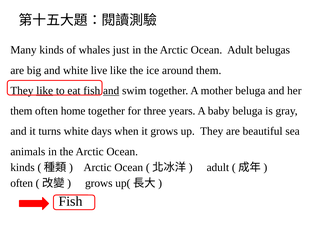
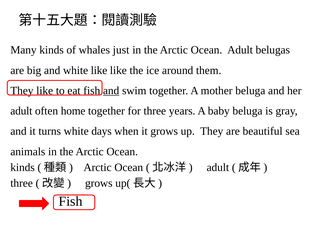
white live: live -> like (99, 70)
like underline: present -> none (45, 90)
them: them -> adult (21, 111)
often: often -> three (22, 183)
